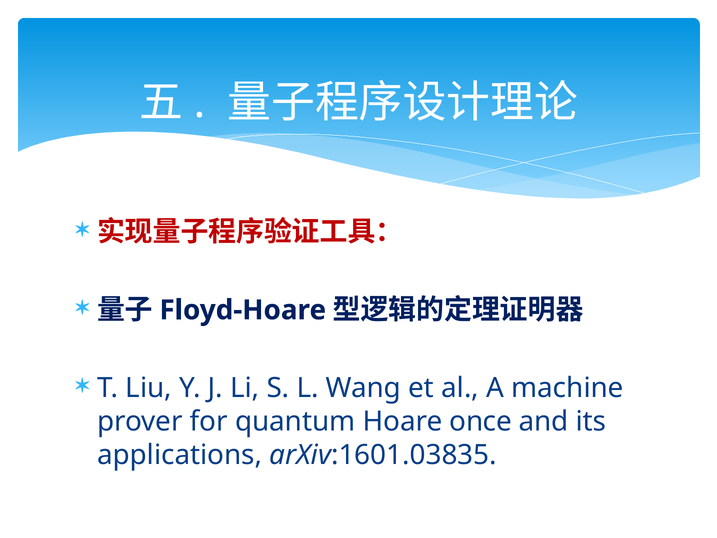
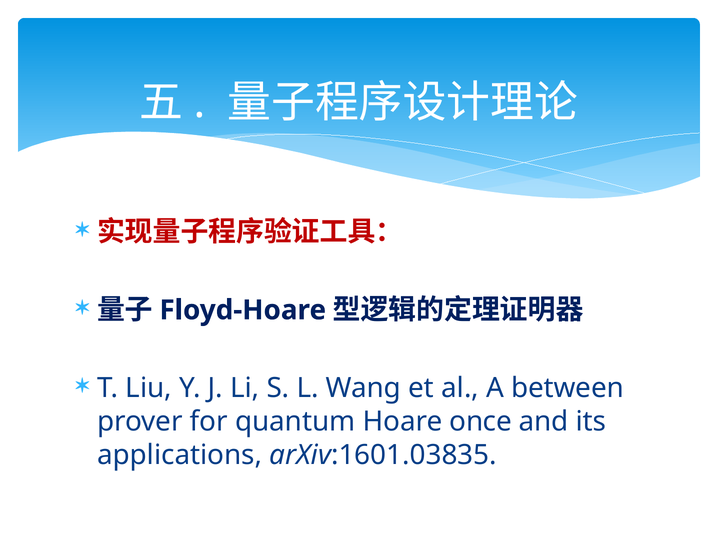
machine: machine -> between (568, 388)
